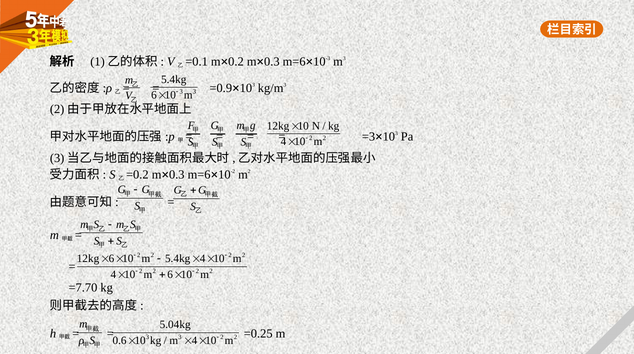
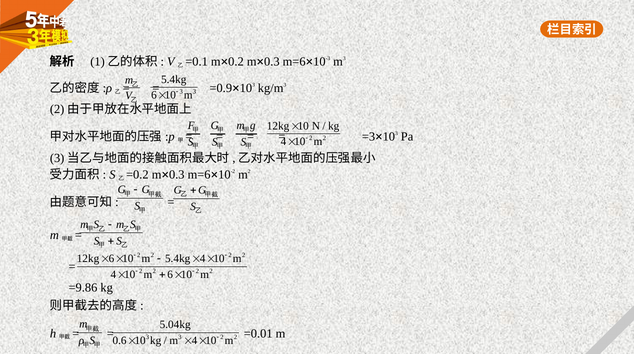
=7.70: =7.70 -> =9.86 (83, 288)
=0.25: =0.25 -> =0.01 (258, 334)
